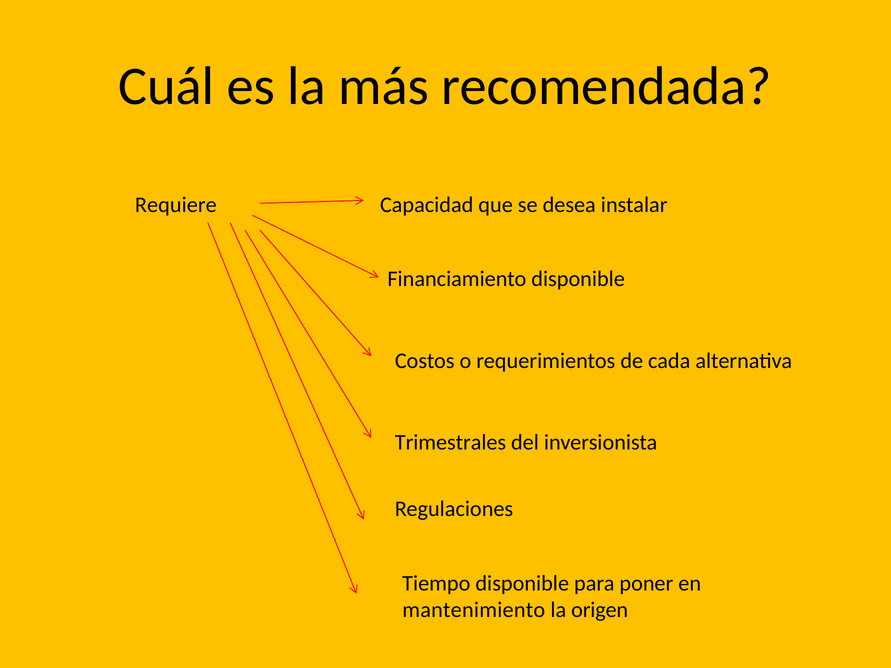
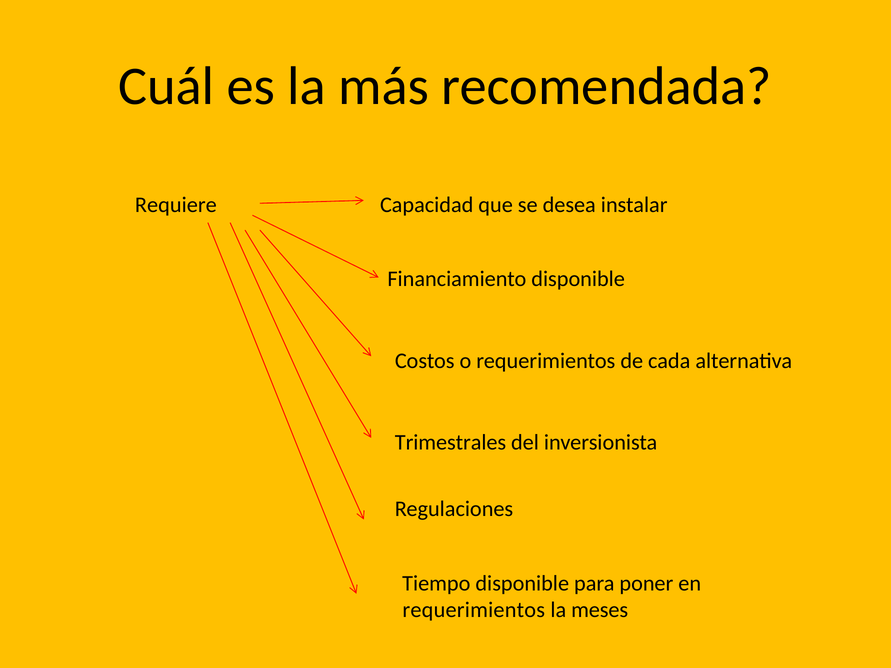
mantenimiento: mantenimiento -> requerimientos (474, 610)
origen: origen -> meses (600, 610)
